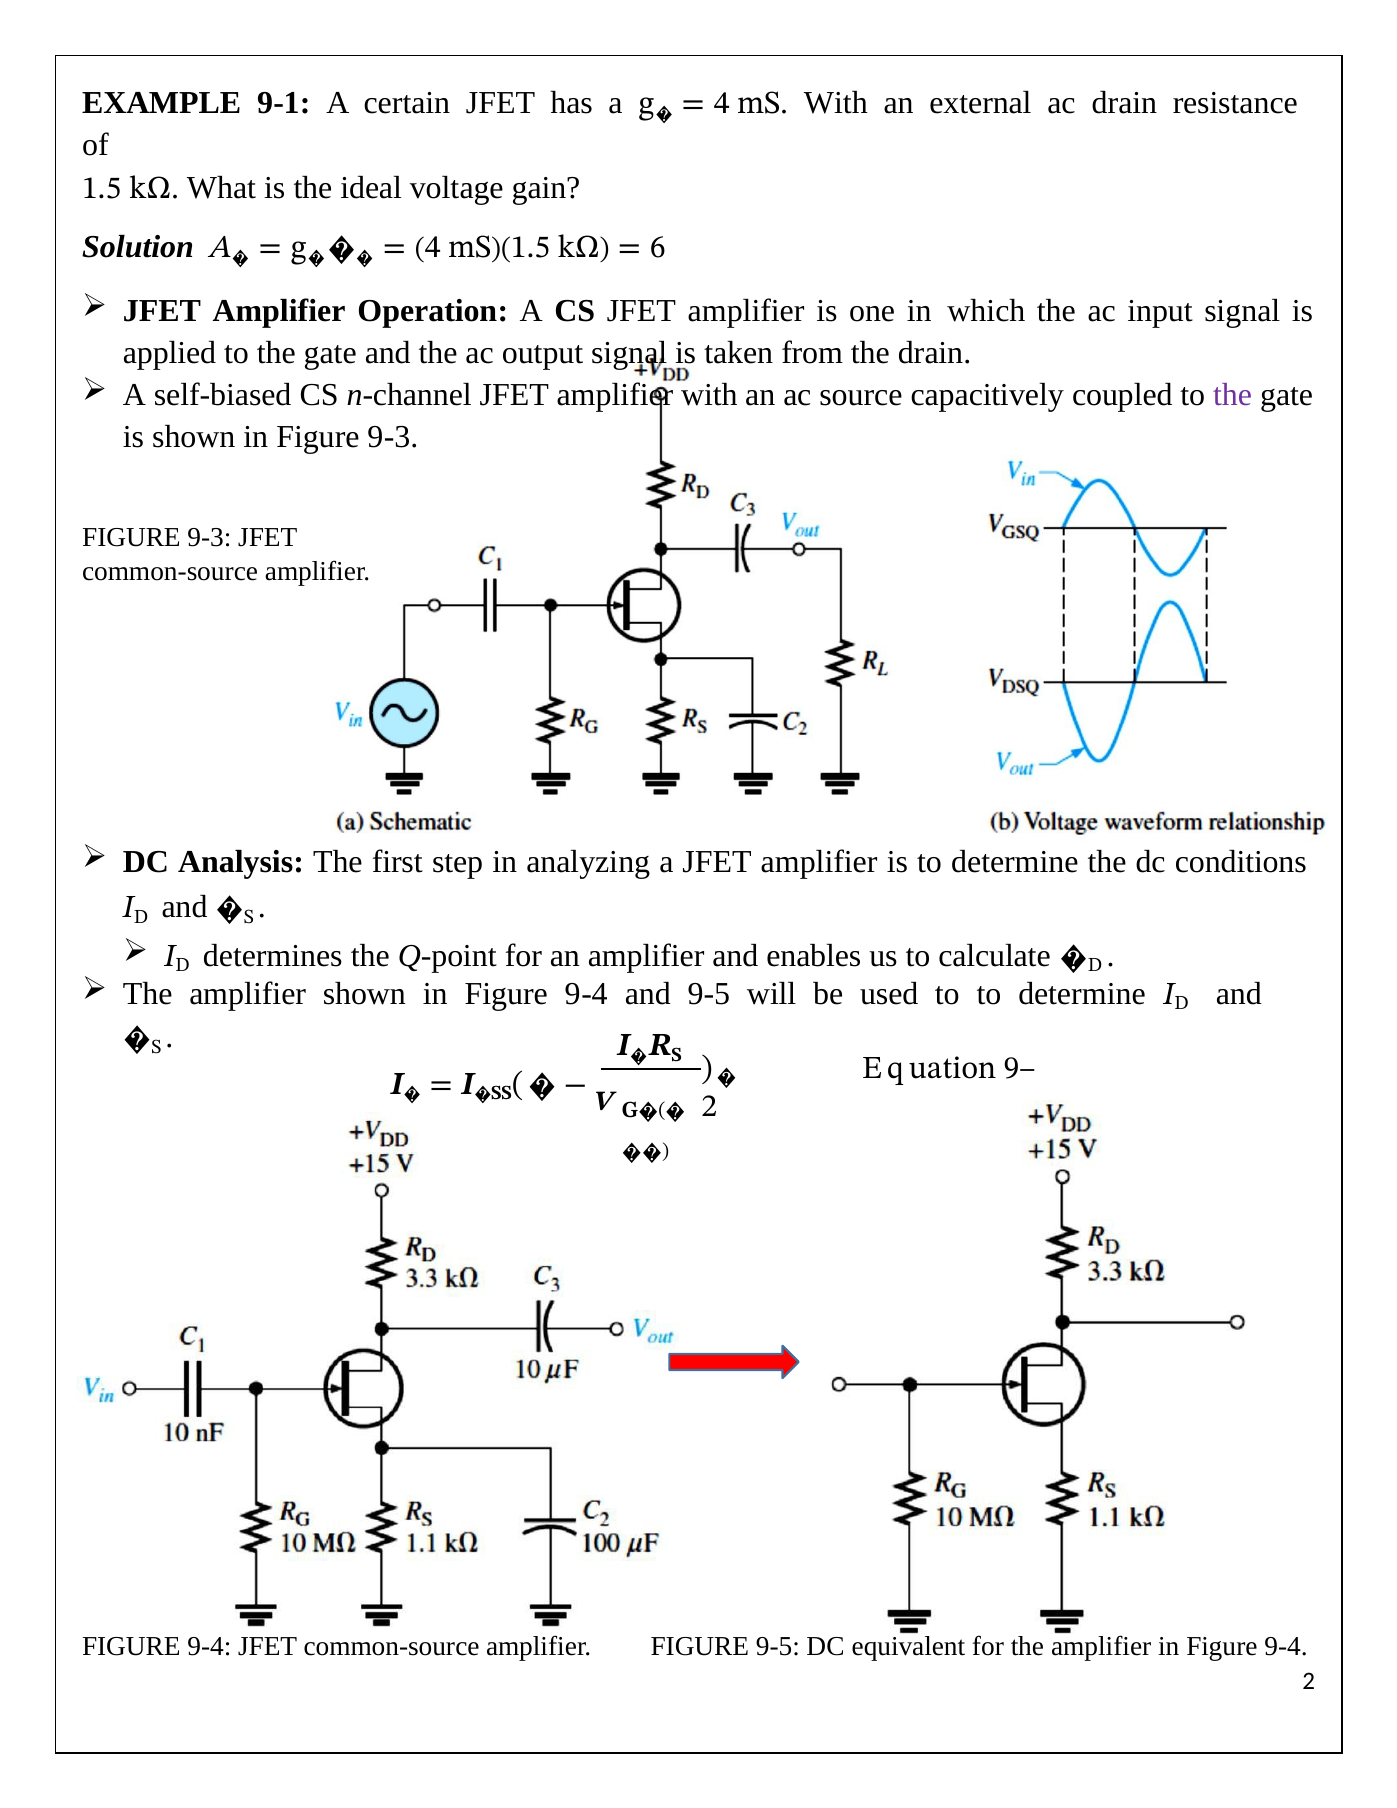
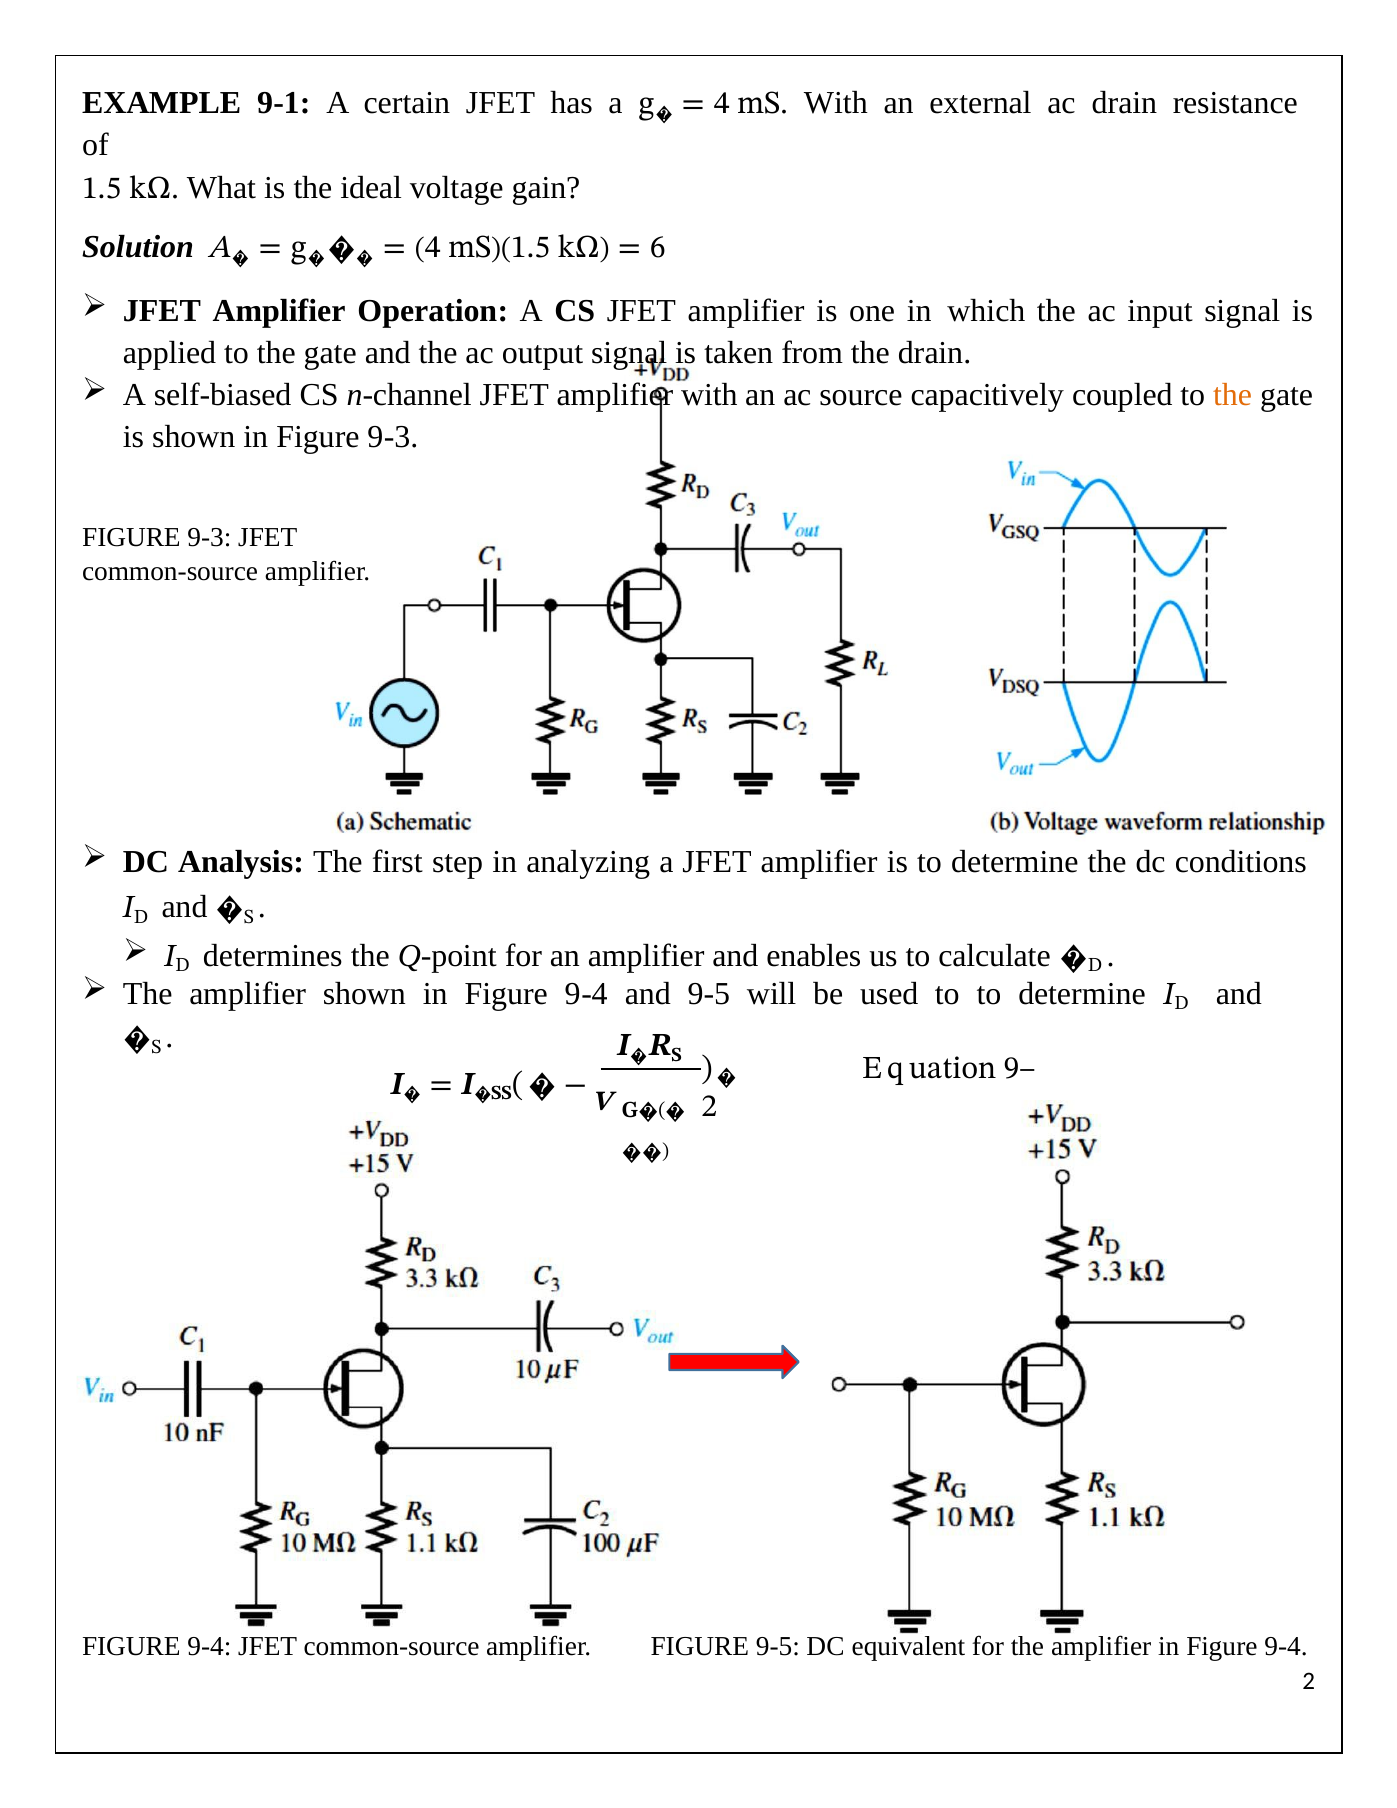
the colour: purple -> orange (1233, 395)
